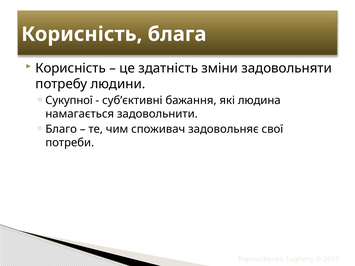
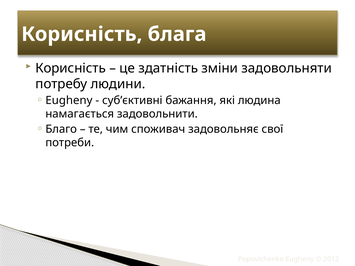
Сукупної: Сукупної -> Eugheny (69, 100)
